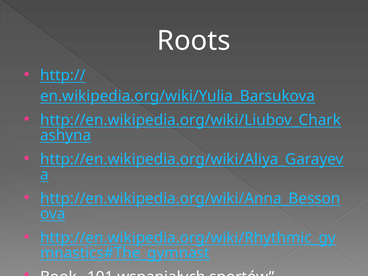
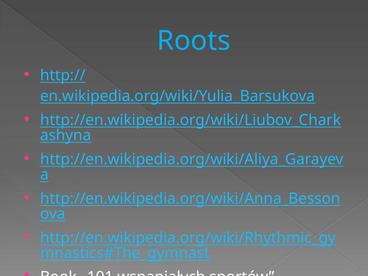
Roots colour: white -> light blue (194, 41)
